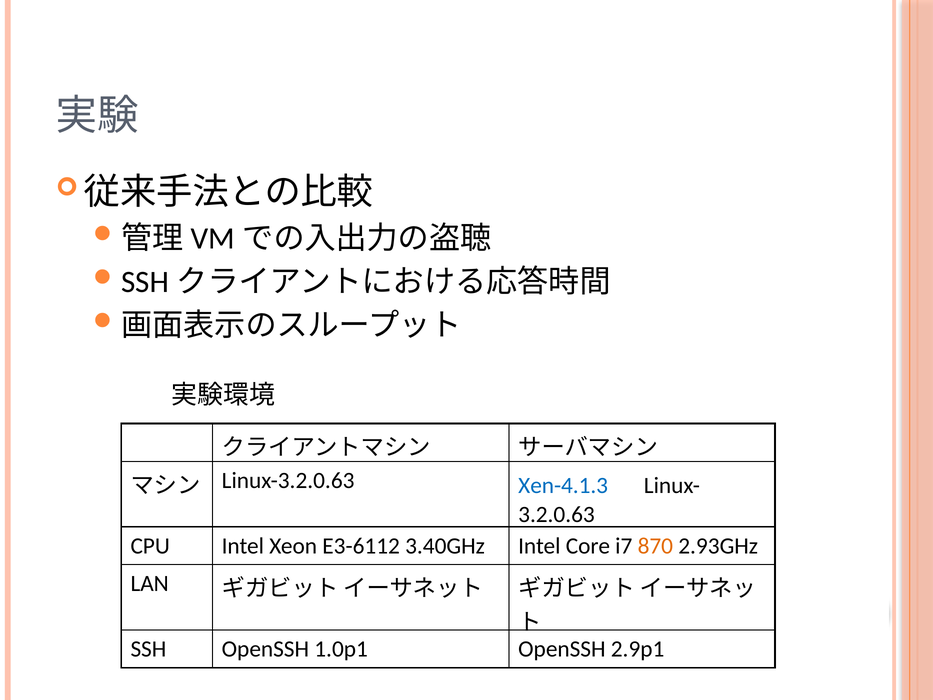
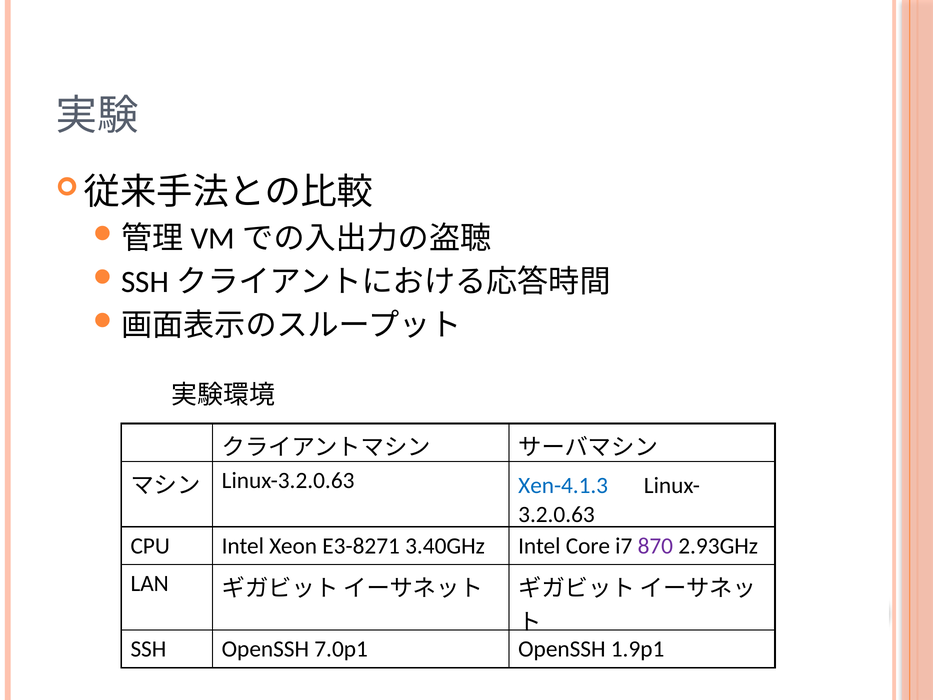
E3-6112: E3-6112 -> E3-8271 (361, 546)
870 colour: orange -> purple (655, 546)
1.0p1: 1.0p1 -> 7.0p1 (341, 649)
2.9p1: 2.9p1 -> 1.9p1 (638, 649)
